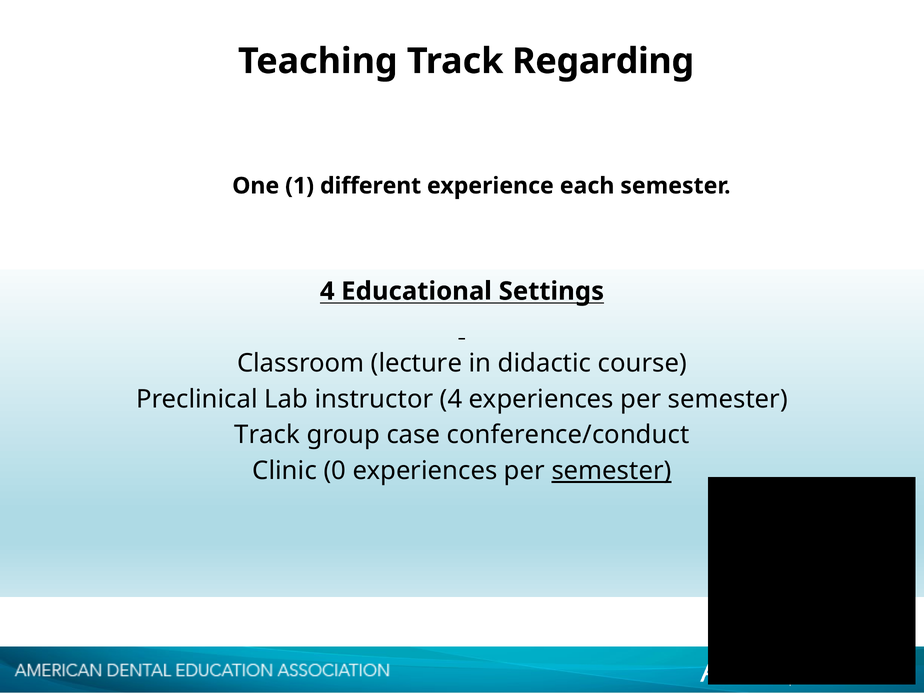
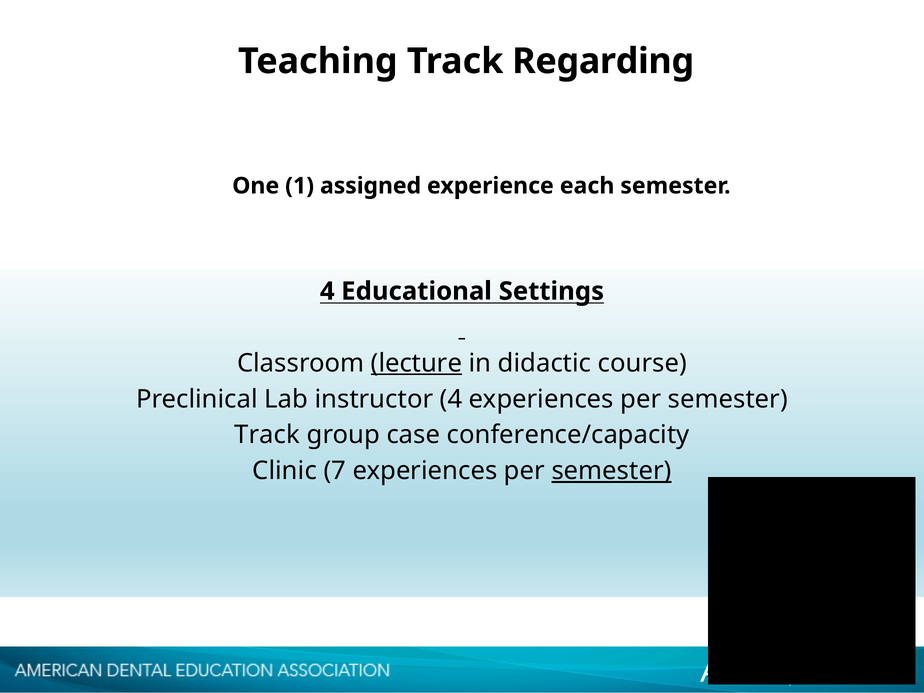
different: different -> assigned (371, 186)
lecture underline: none -> present (416, 363)
conference/conduct: conference/conduct -> conference/capacity (568, 435)
0: 0 -> 7 (335, 471)
